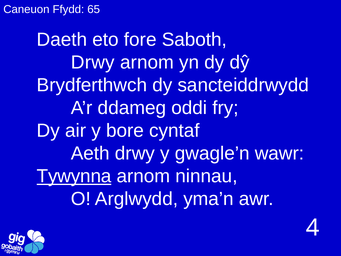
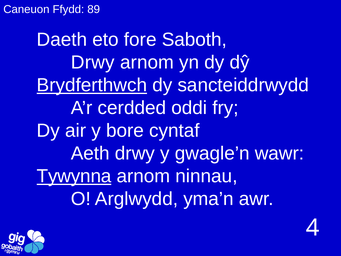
65: 65 -> 89 (94, 9)
Brydferthwch underline: none -> present (92, 85)
ddameg: ddameg -> cerdded (132, 108)
